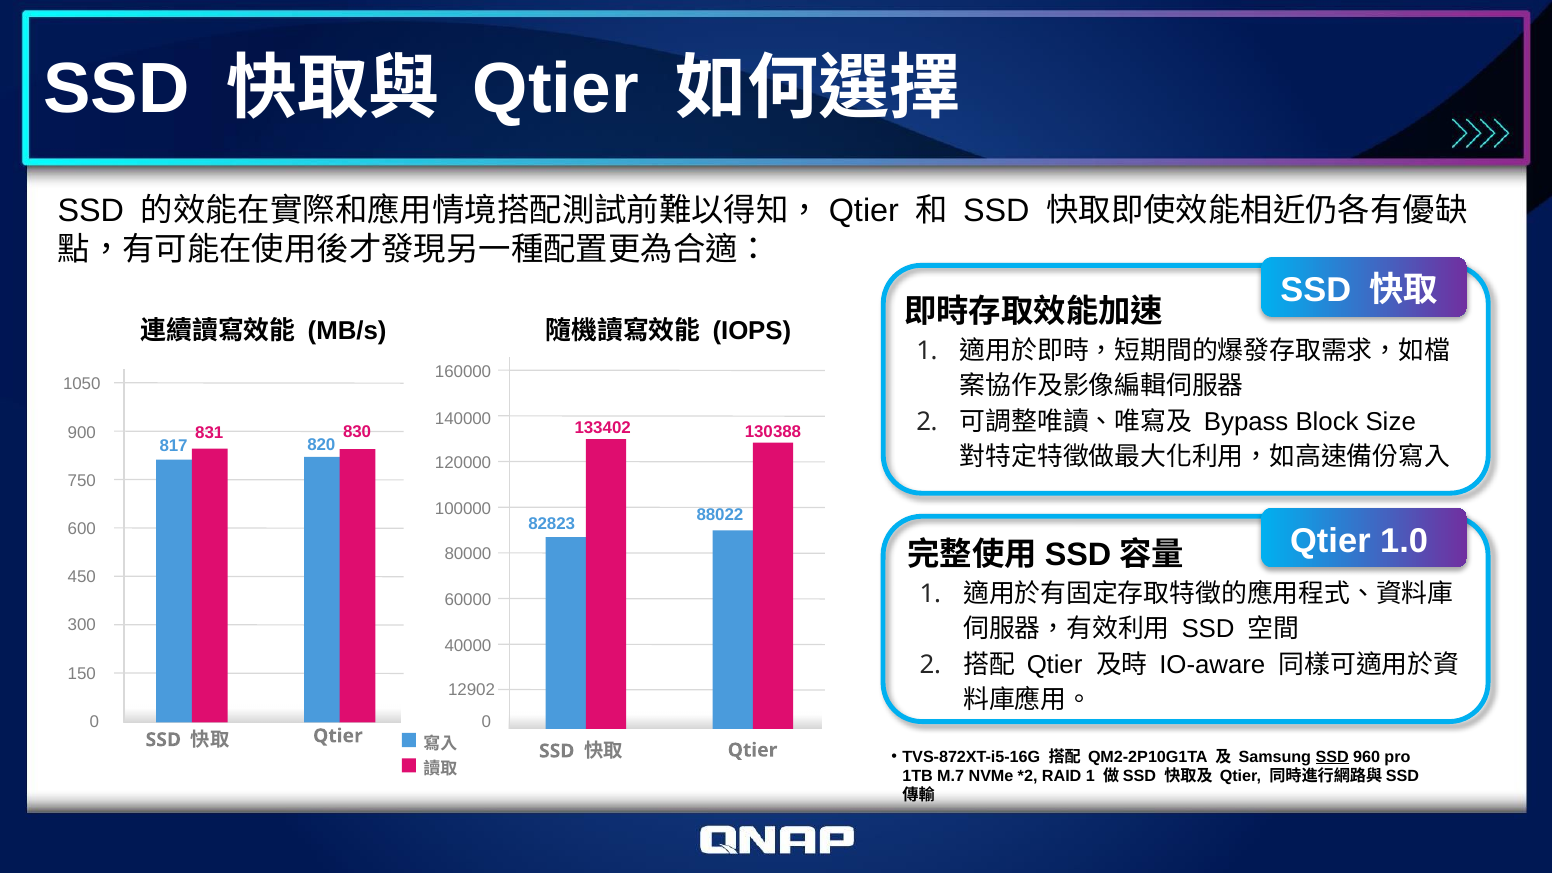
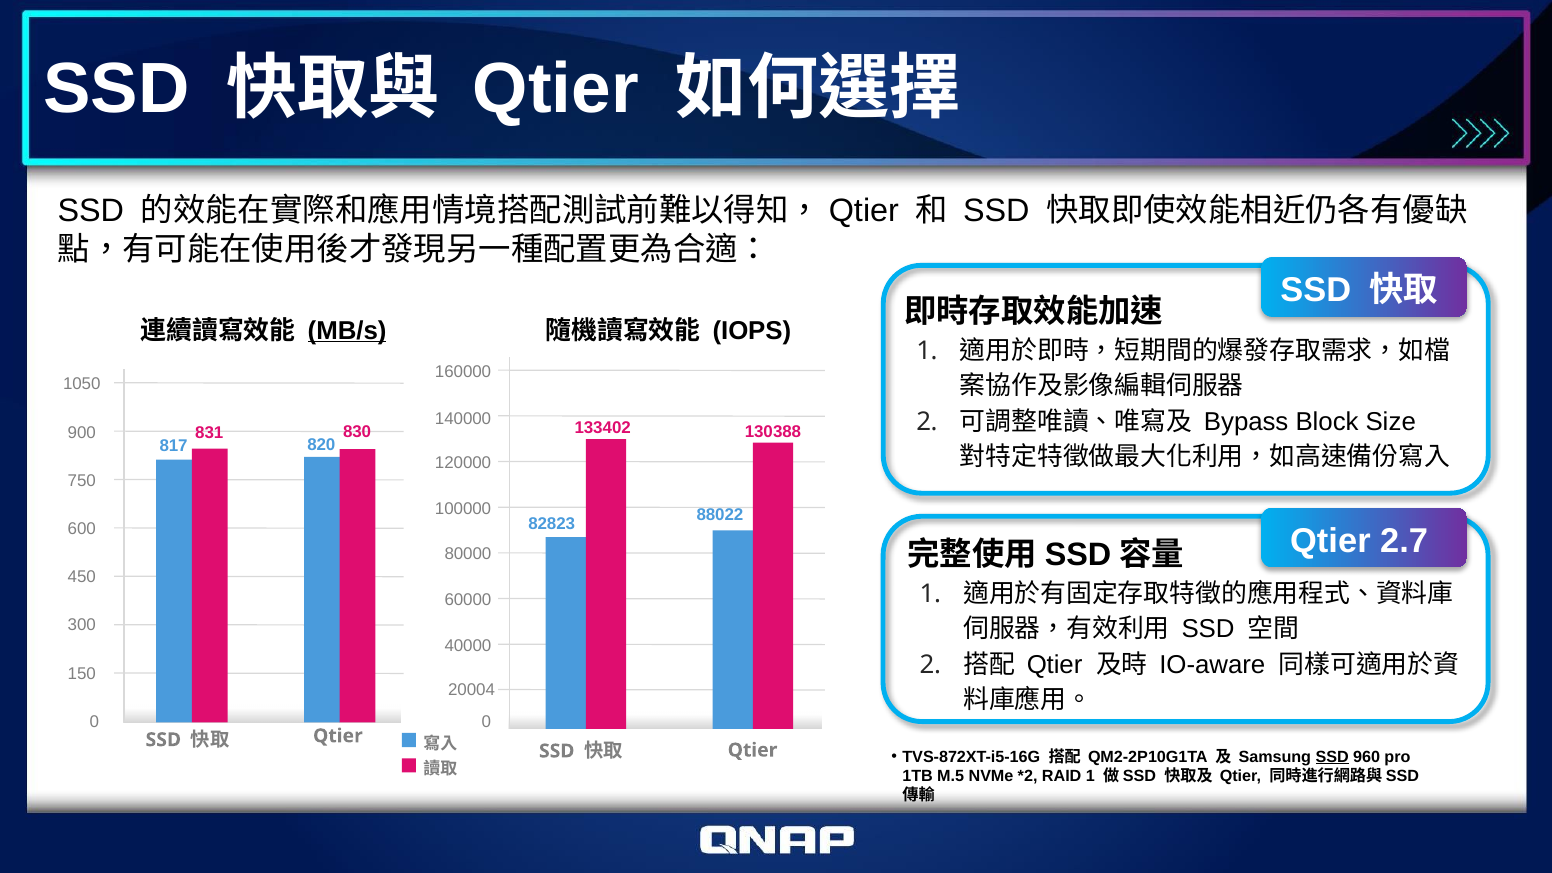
MB/s underline: none -> present (347, 330)
1.0: 1.0 -> 2.7 (1404, 541)
12902: 12902 -> 20004 (472, 690)
M.7: M.7 -> M.5 (951, 776)
